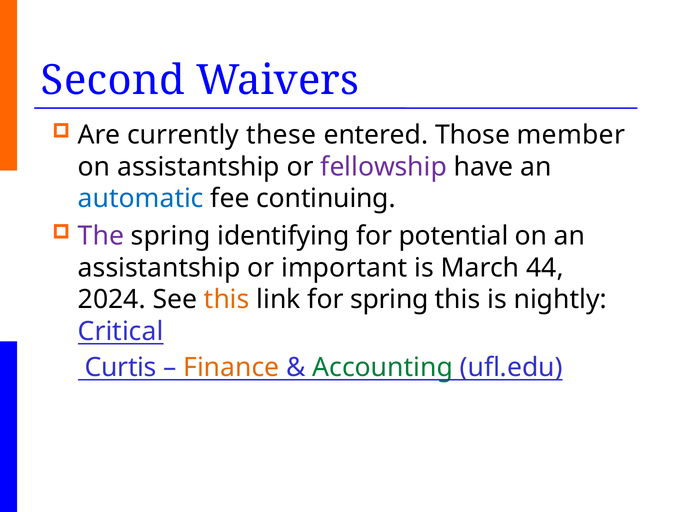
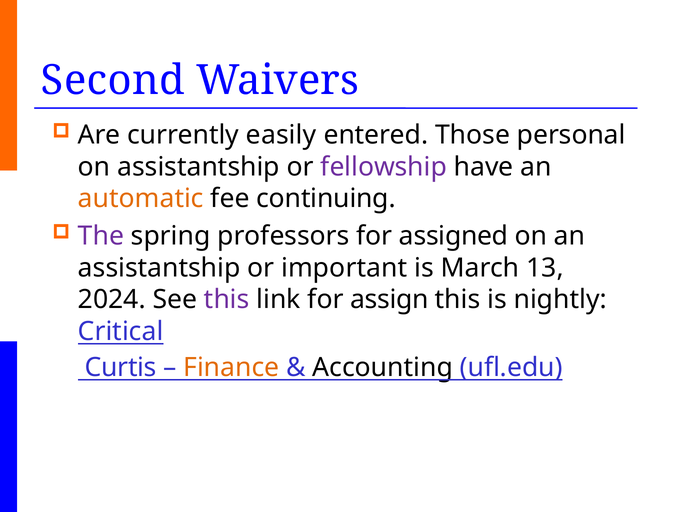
these: these -> easily (281, 135)
member: member -> personal (571, 135)
automatic colour: blue -> orange (141, 199)
identifying: identifying -> professors (283, 236)
potential: potential -> assigned (454, 236)
44: 44 -> 13 (545, 268)
this colour: orange -> purple (227, 300)
for spring: spring -> assign (389, 300)
Accounting colour: green -> black (383, 368)
